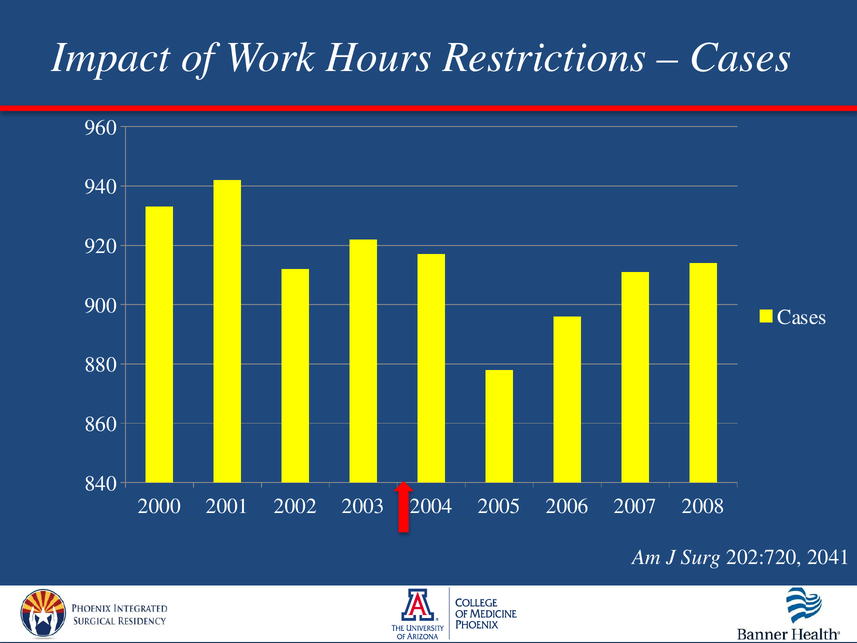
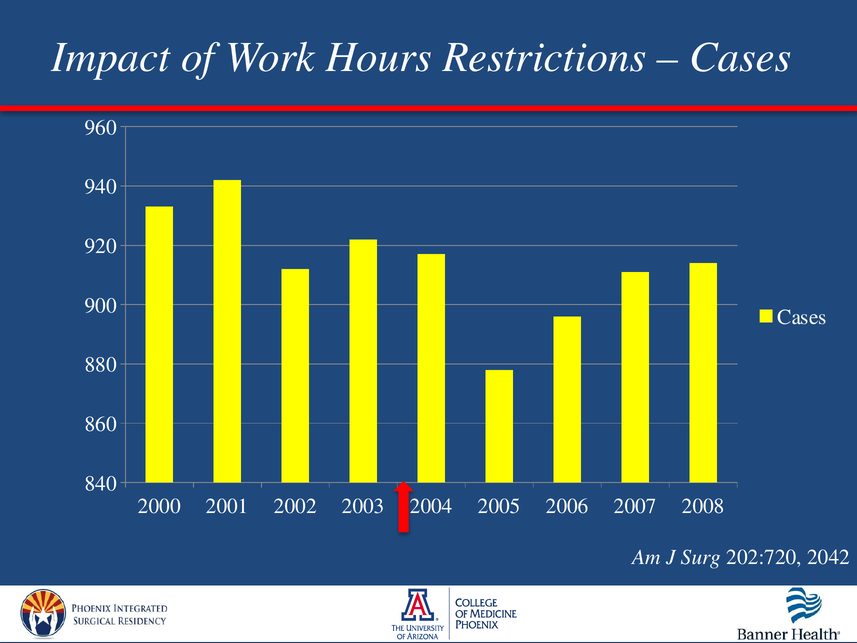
2041: 2041 -> 2042 (829, 557)
